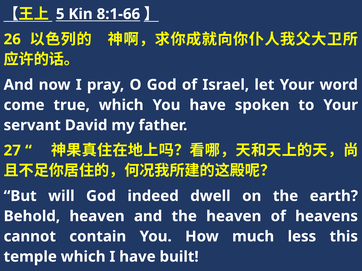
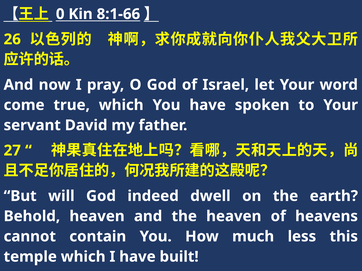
5: 5 -> 0 (60, 14)
